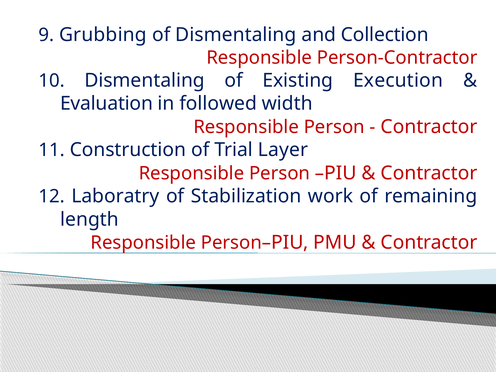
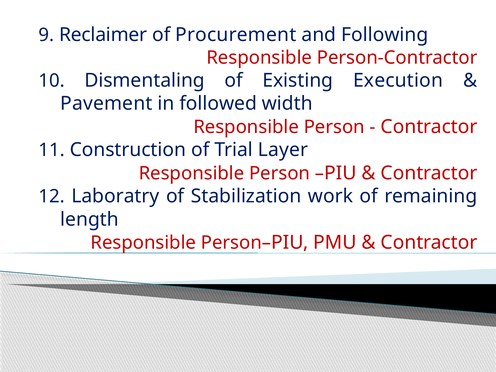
Grubbing: Grubbing -> Reclaimer (103, 35)
of Dismentaling: Dismentaling -> Procurement (236, 35)
Collection: Collection -> Following (385, 35)
Evaluation: Evaluation -> Pavement (106, 104)
